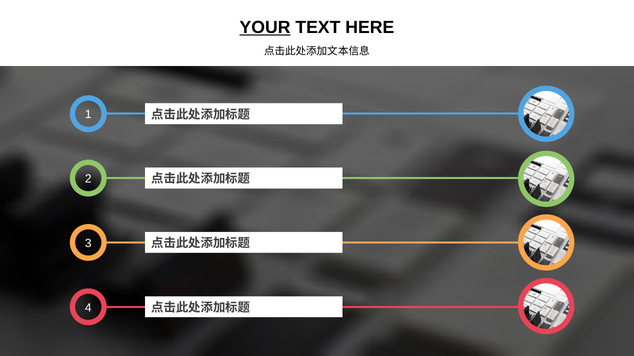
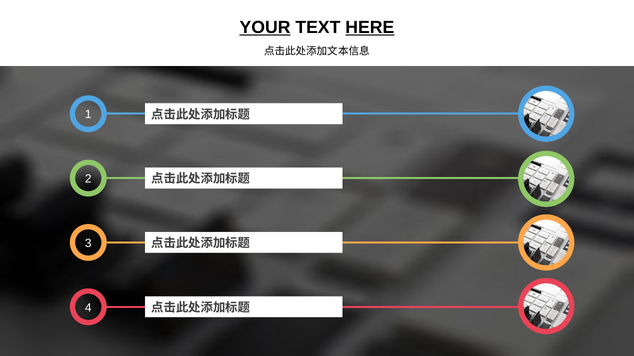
HERE underline: none -> present (370, 27)
